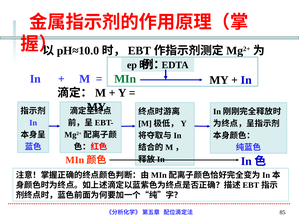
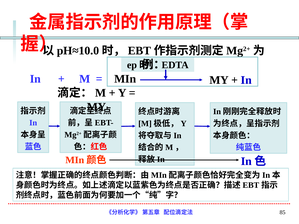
MIn colour: green -> black (125, 79)
